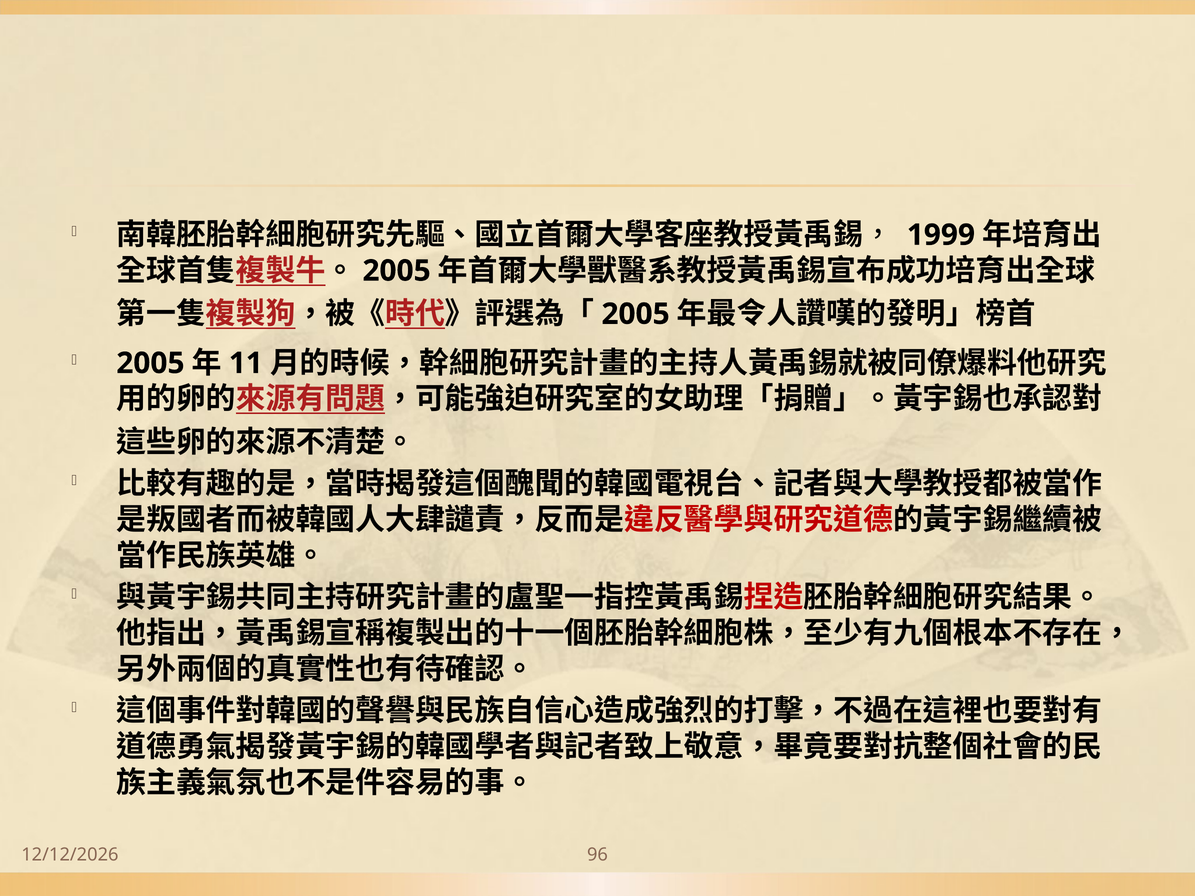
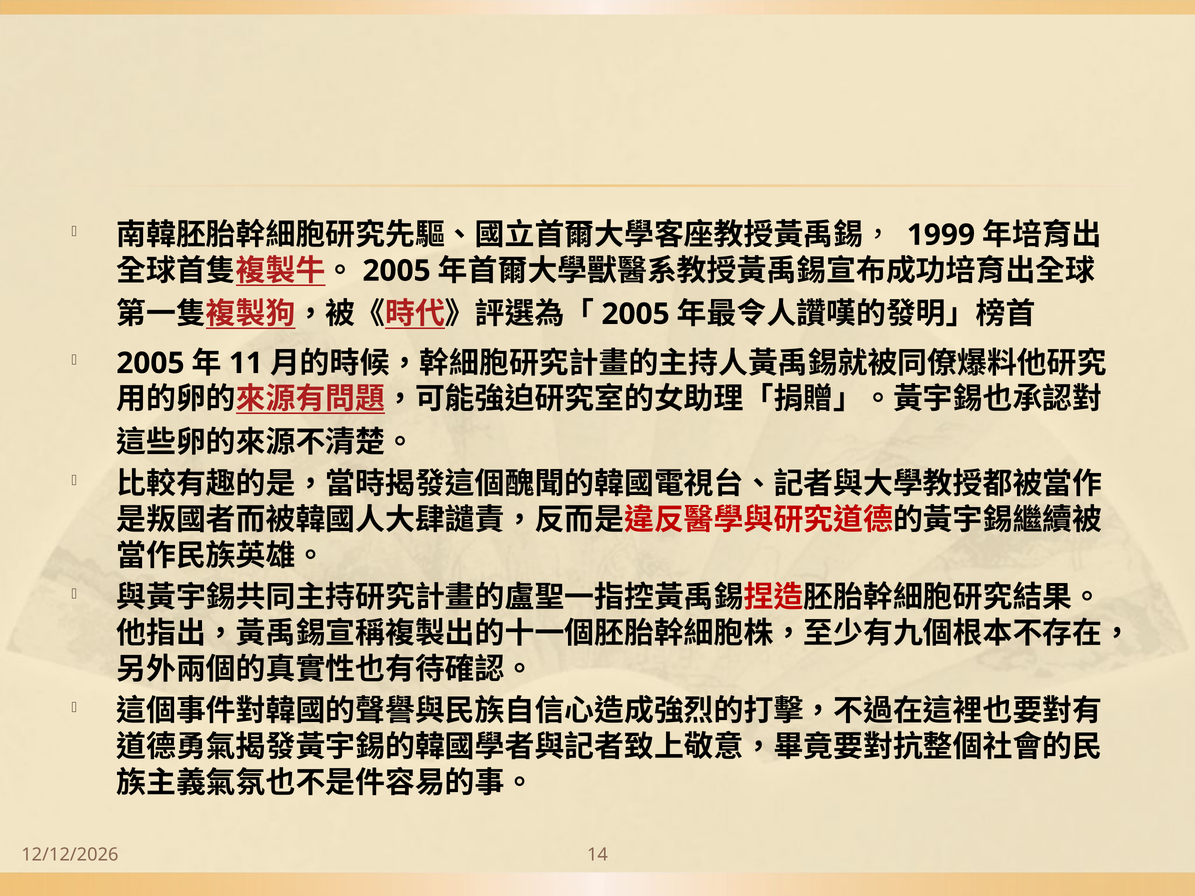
96: 96 -> 14 (597, 855)
